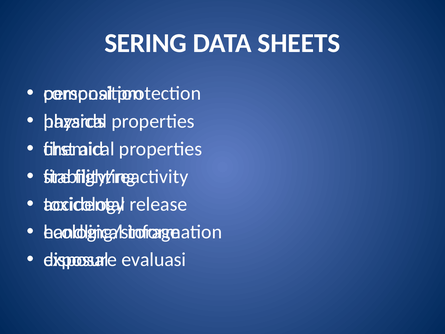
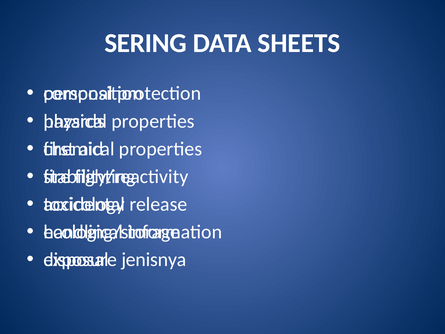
evaluasi: evaluasi -> jenisnya (154, 260)
